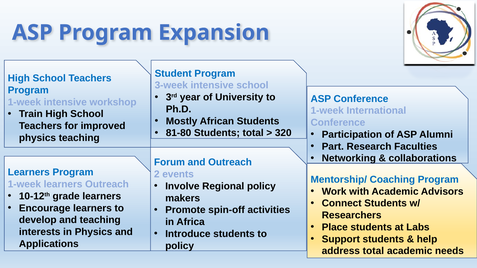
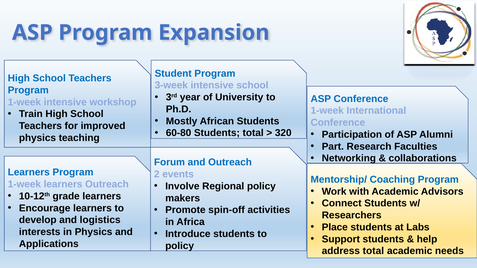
81-80: 81-80 -> 60-80 (179, 133)
and teaching: teaching -> logistics (100, 220)
